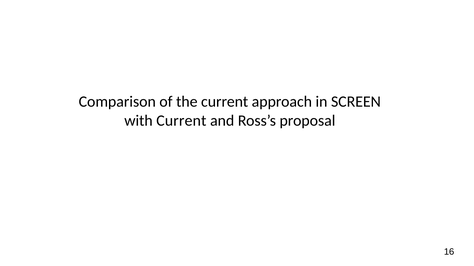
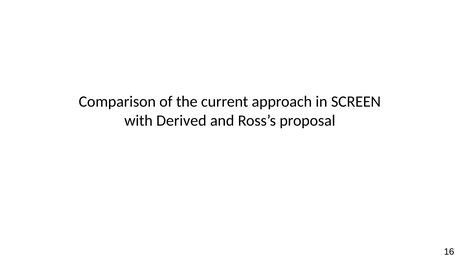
with Current: Current -> Derived (181, 121)
